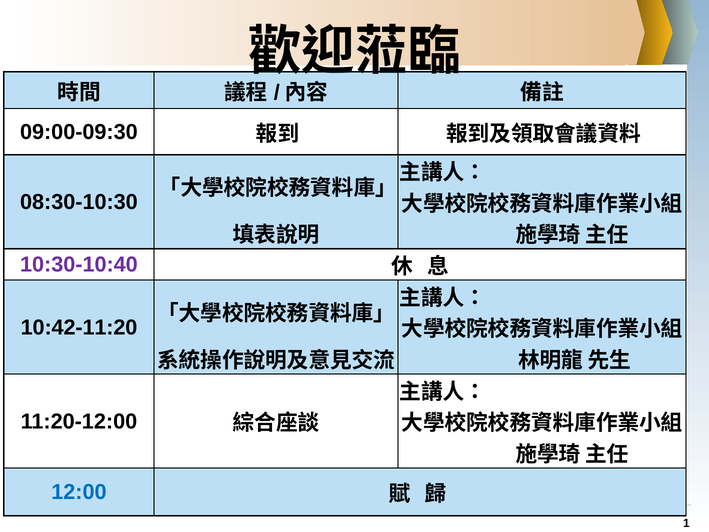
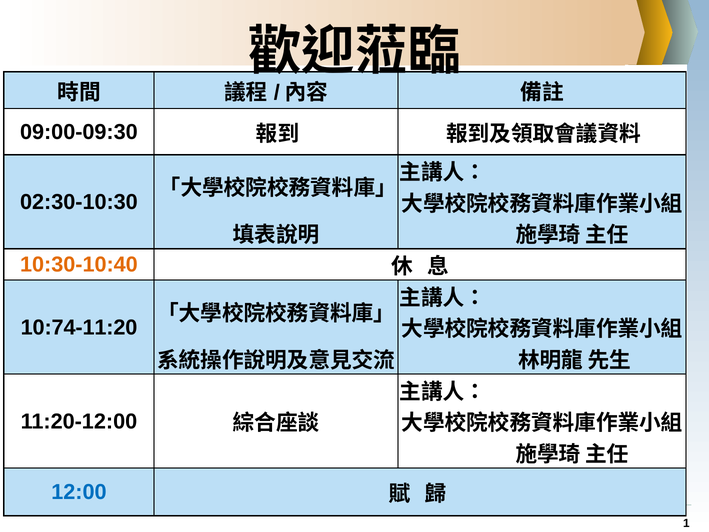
08:30-10:30: 08:30-10:30 -> 02:30-10:30 (79, 202)
10:30-10:40 colour: purple -> orange (79, 265)
10:42-11:20: 10:42-11:20 -> 10:74-11:20 (79, 327)
